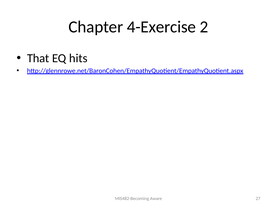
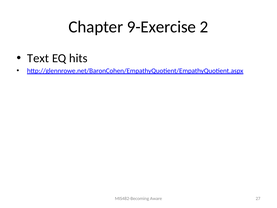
4-Exercise: 4-Exercise -> 9-Exercise (161, 27)
That: That -> Text (38, 58)
